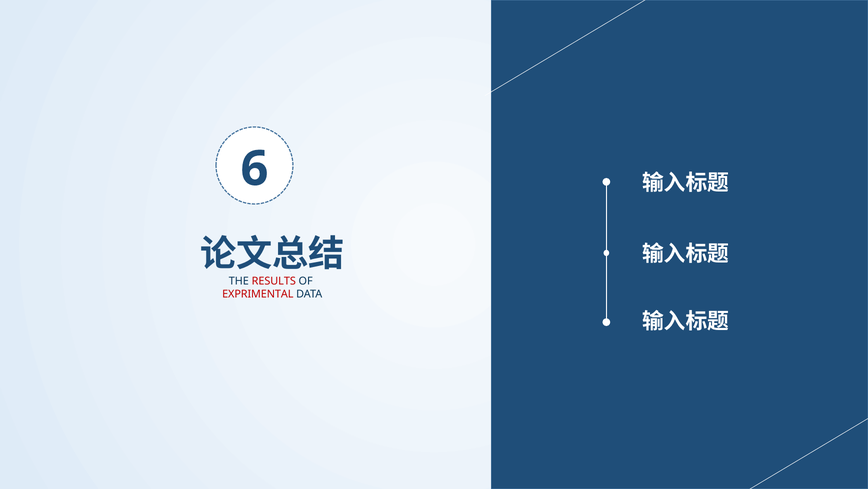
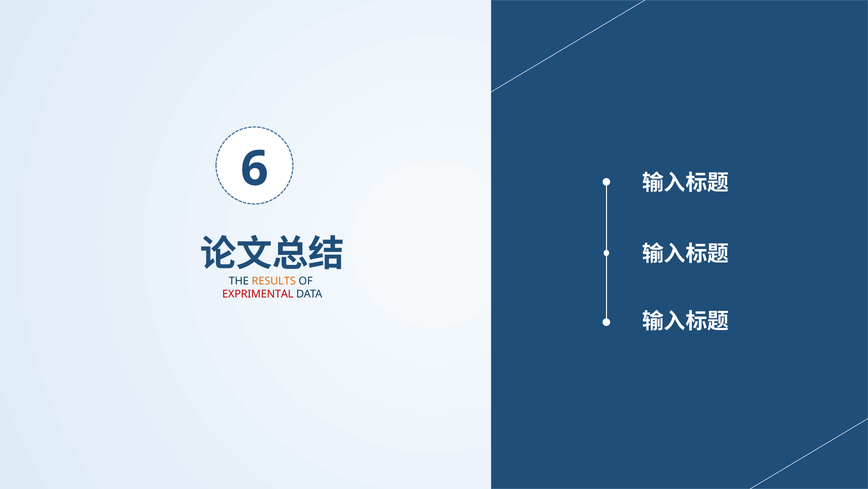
RESULTS colour: red -> orange (274, 281)
